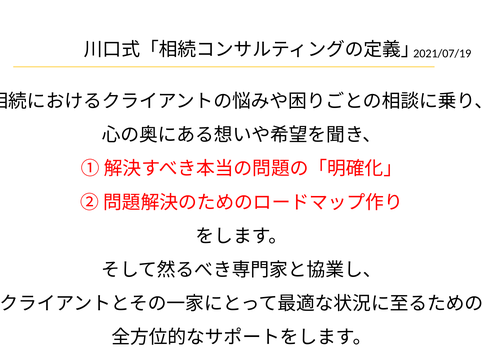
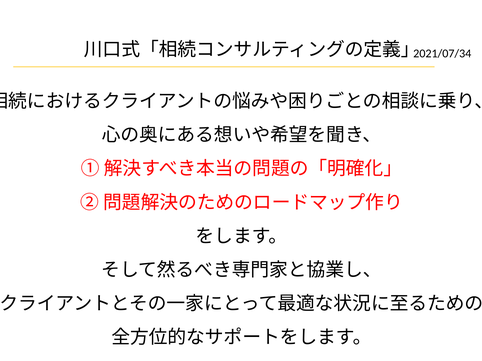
2021/07/19: 2021/07/19 -> 2021/07/34 (442, 54)
